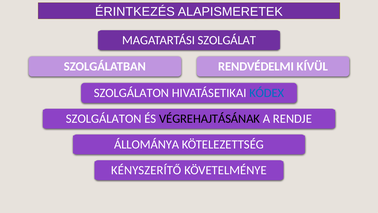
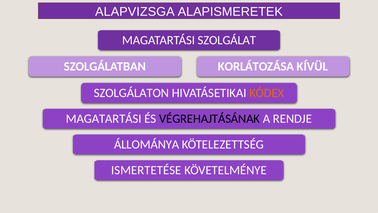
ÉRINTKEZÉS: ÉRINTKEZÉS -> ALAPVIZSGA (135, 12)
RENDVÉDELMI: RENDVÉDELMI -> KORLÁTOZÁSA (256, 66)
KÓDEX colour: blue -> orange (267, 93)
SZOLGÁLATON: SZOLGÁLATON -> MAGATARTÁSI (104, 118)
KÉNYSZERÍTŐ: KÉNYSZERÍTŐ -> ISMERTETÉSE (146, 170)
